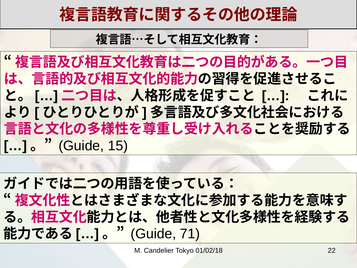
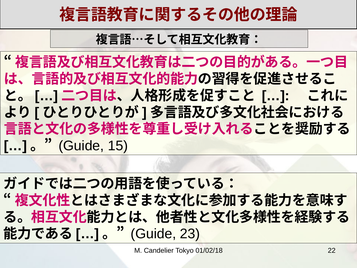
71: 71 -> 23 (190, 234)
